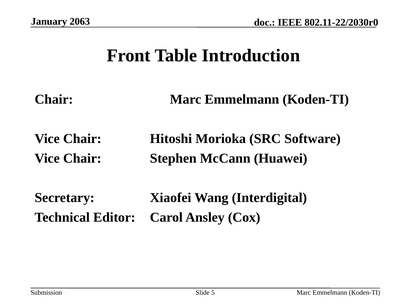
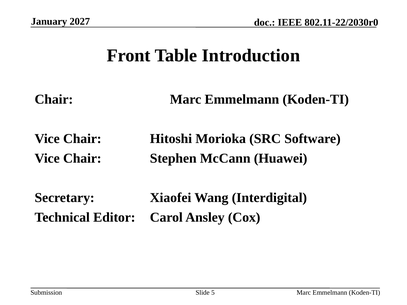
2063: 2063 -> 2027 (80, 22)
